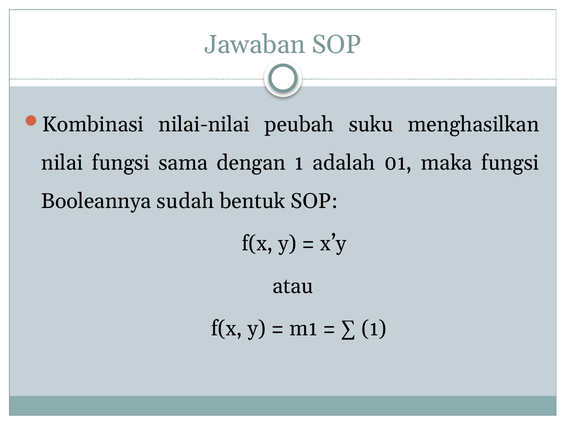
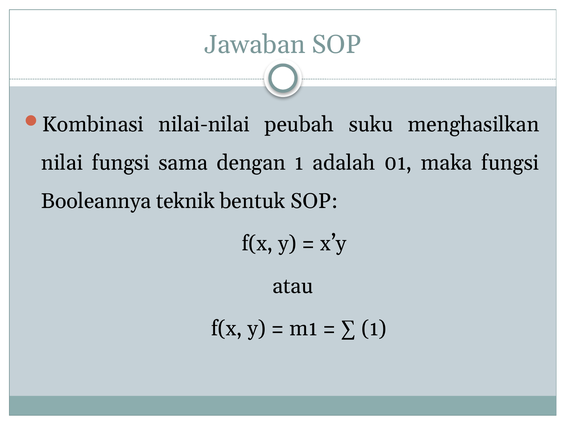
sudah: sudah -> teknik (185, 201)
